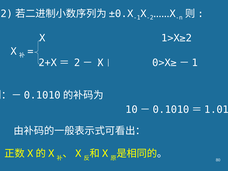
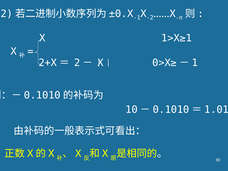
1>X≥2: 1>X≥2 -> 1>X≥1 (177, 38)
